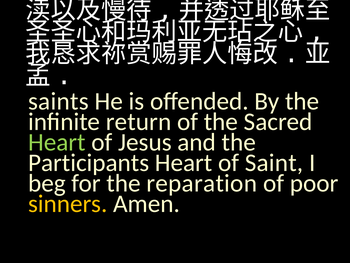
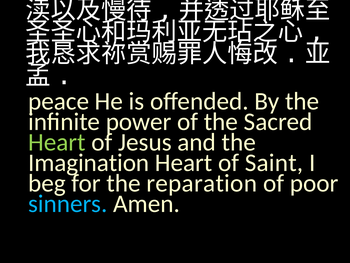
saints: saints -> peace (59, 101)
return: return -> power (139, 122)
Participants: Participants -> Imagination (89, 162)
sinners colour: yellow -> light blue (68, 203)
